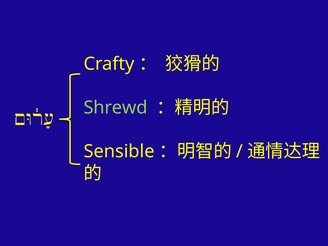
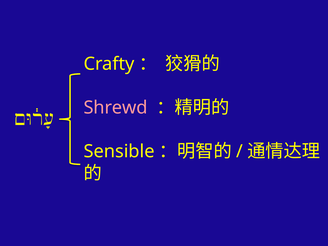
Shrewd colour: light green -> pink (116, 108)
